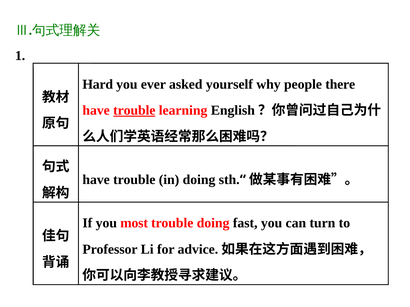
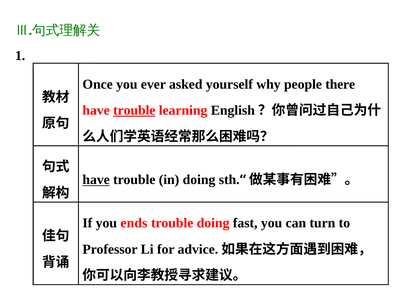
Hard: Hard -> Once (98, 84)
have underline: none -> present (96, 180)
most: most -> ends (134, 223)
